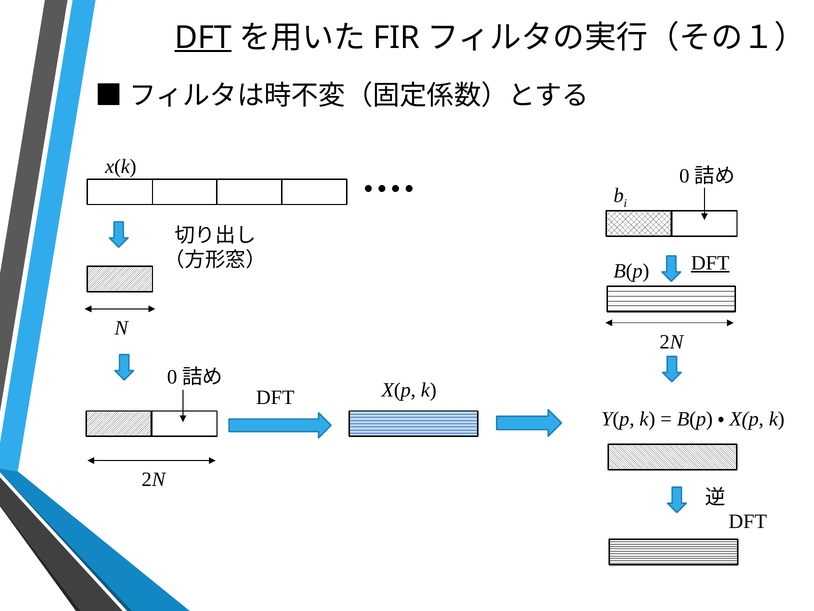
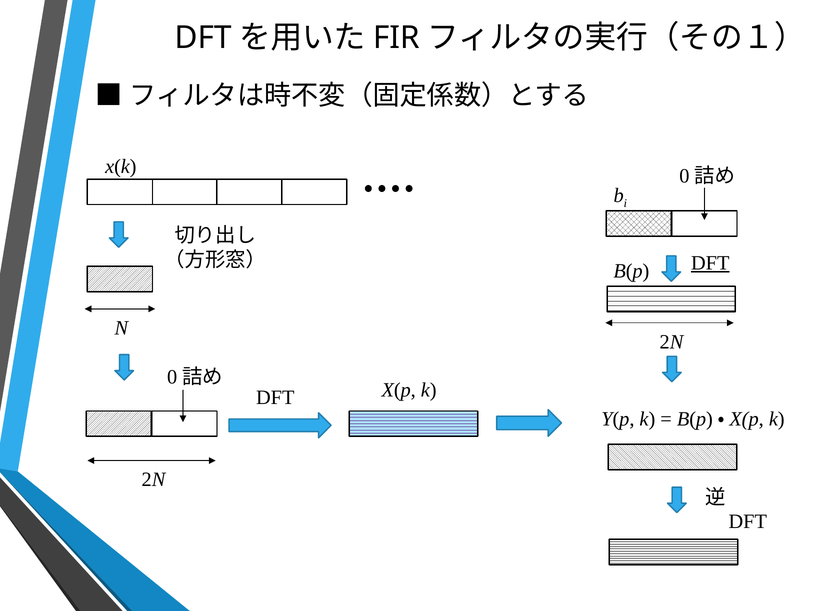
DFT underline: present -> none (203, 38)
